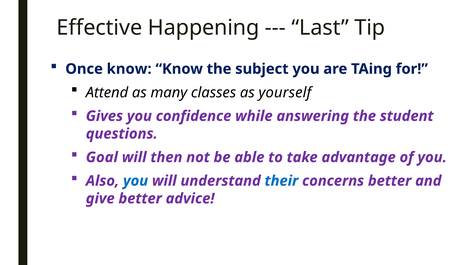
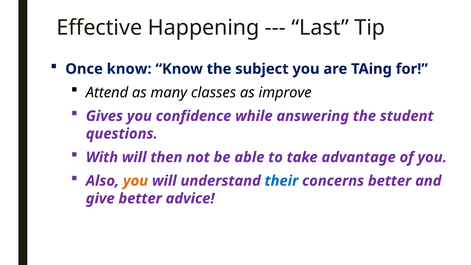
yourself: yourself -> improve (285, 92)
Goal: Goal -> With (102, 157)
you colour: blue -> orange (136, 181)
